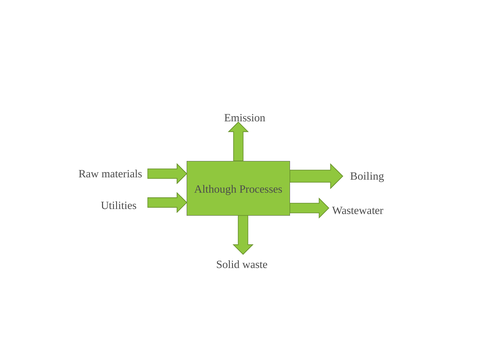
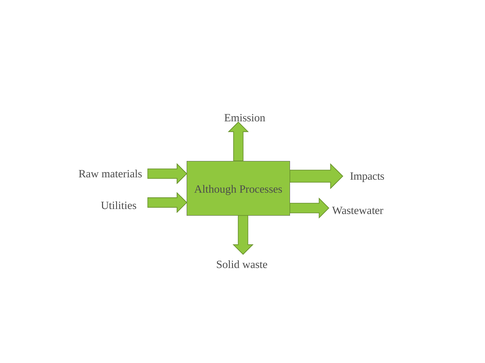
Boiling: Boiling -> Impacts (367, 177)
